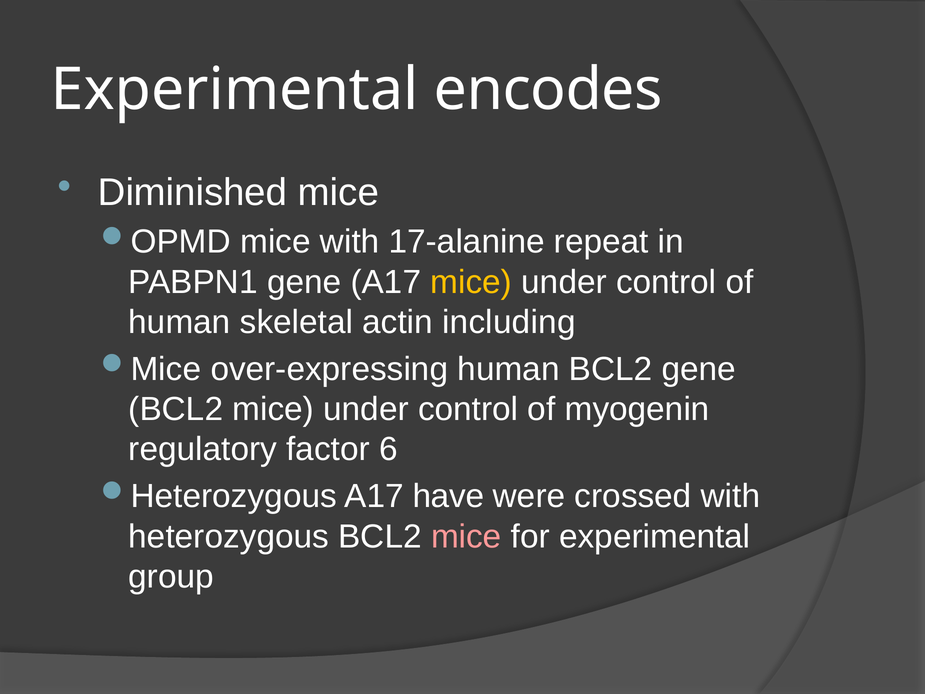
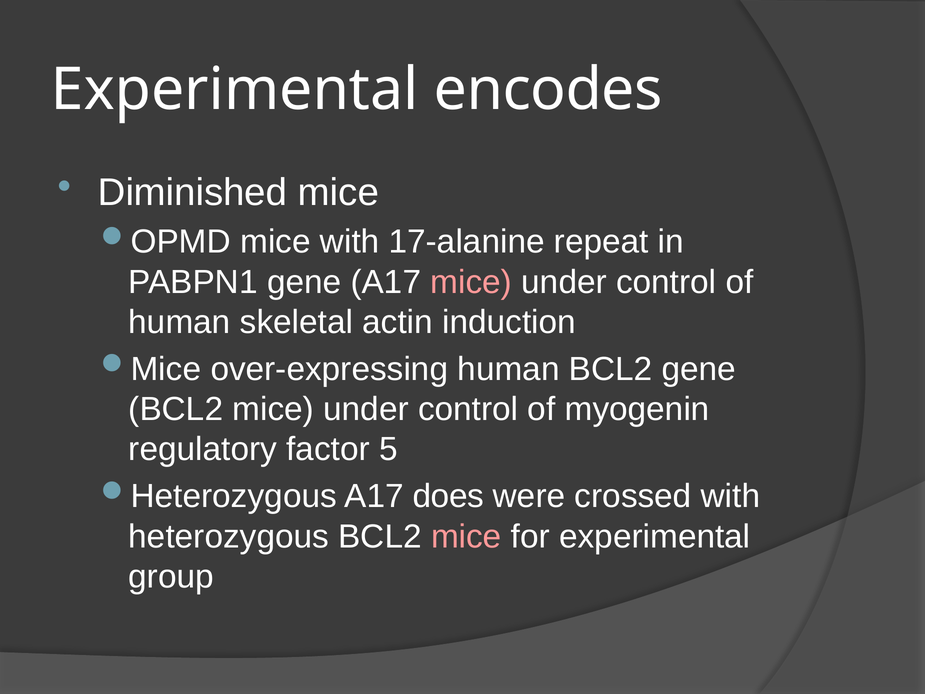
mice colour: yellow -> pink (471, 282)
including: including -> induction (509, 322)
6: 6 -> 5 (388, 449)
have: have -> does (448, 496)
